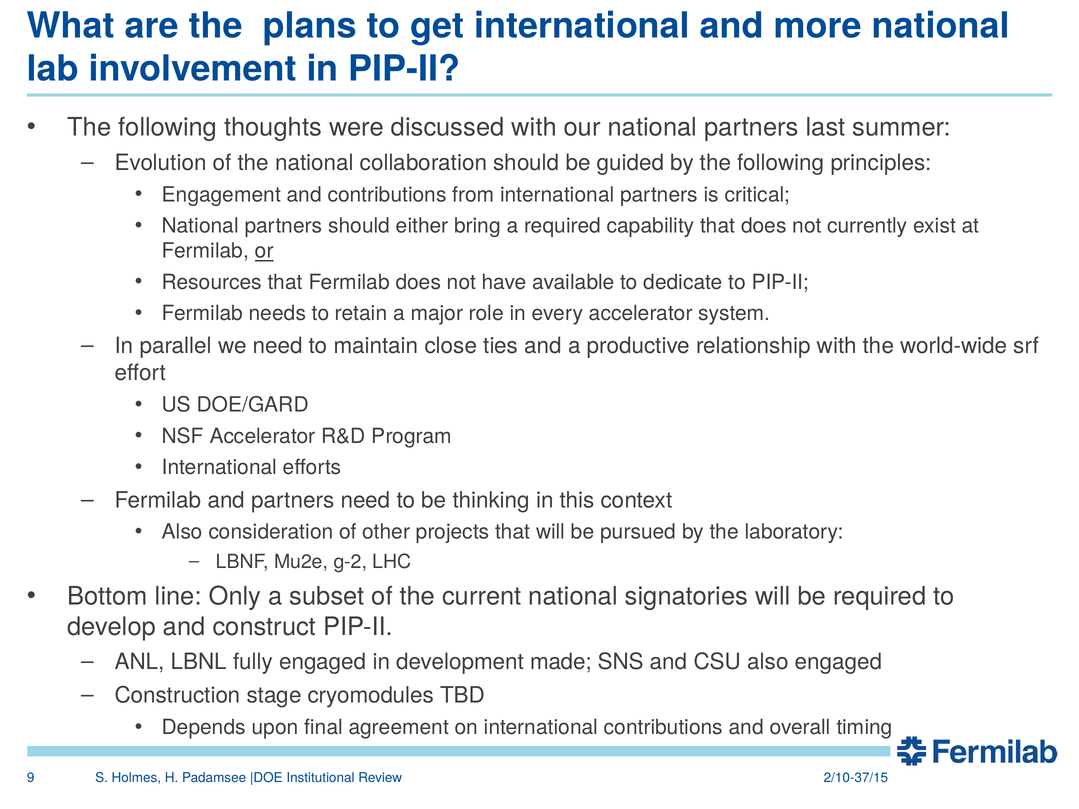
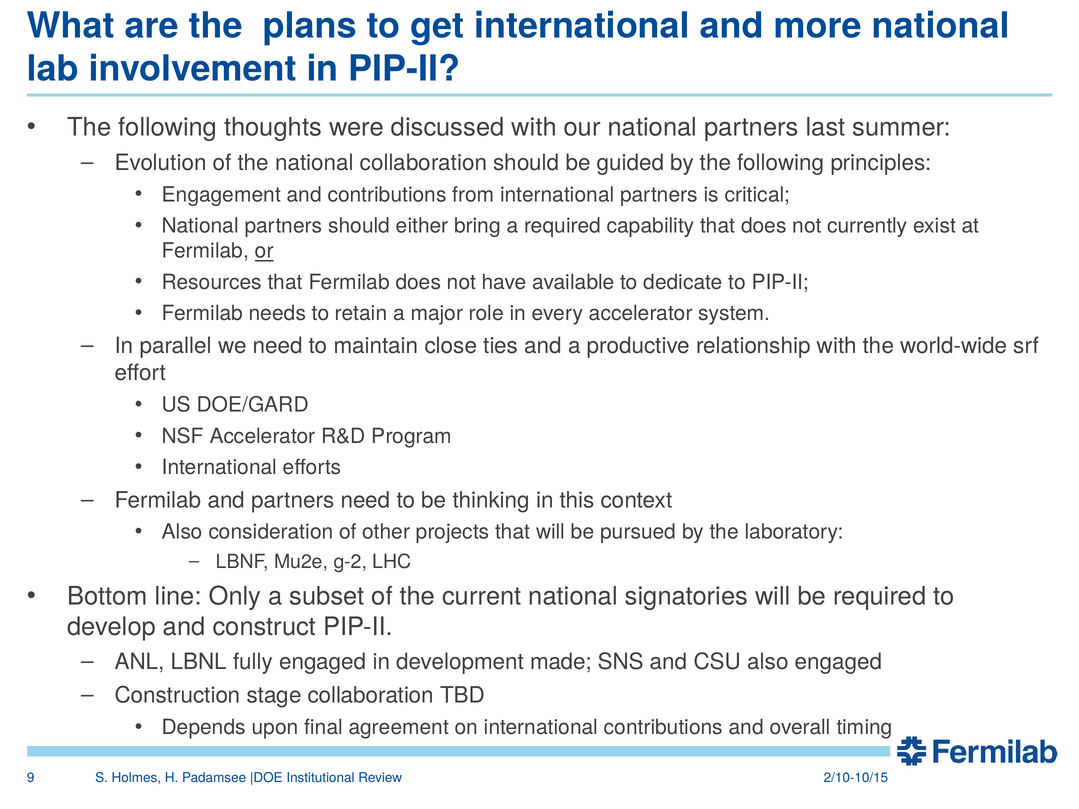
stage cryomodules: cryomodules -> collaboration (371, 696)
2/10-37/15: 2/10-37/15 -> 2/10-10/15 (856, 778)
